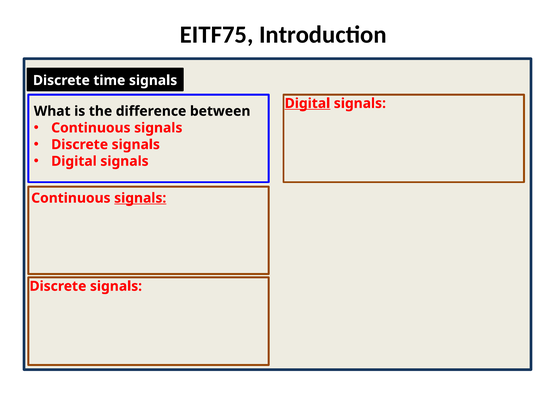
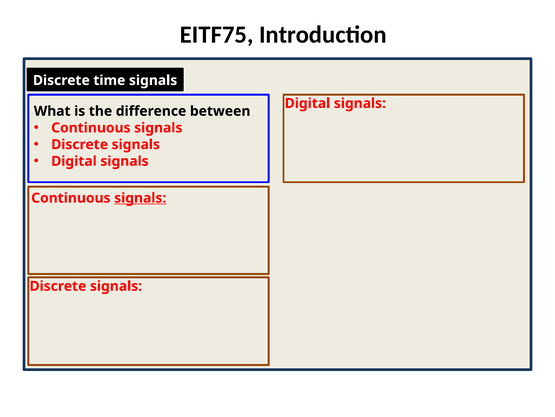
Digital underline: present -> none (307, 103)
